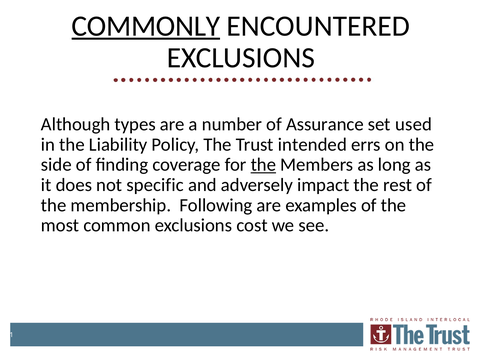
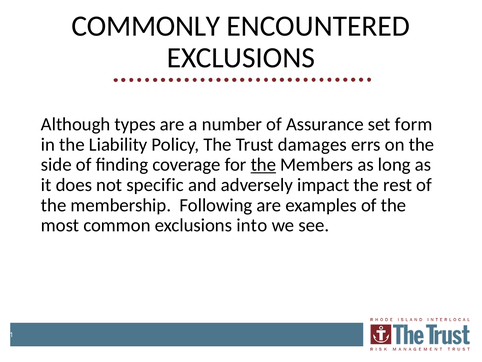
COMMONLY underline: present -> none (146, 26)
used: used -> form (414, 124)
intended: intended -> damages (312, 144)
cost: cost -> into (252, 225)
